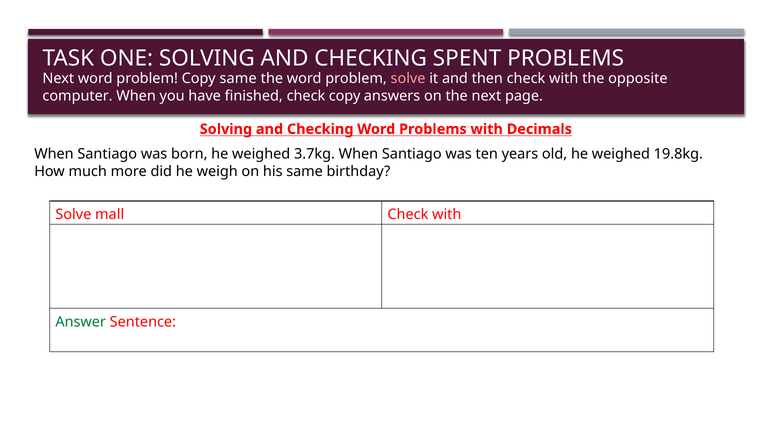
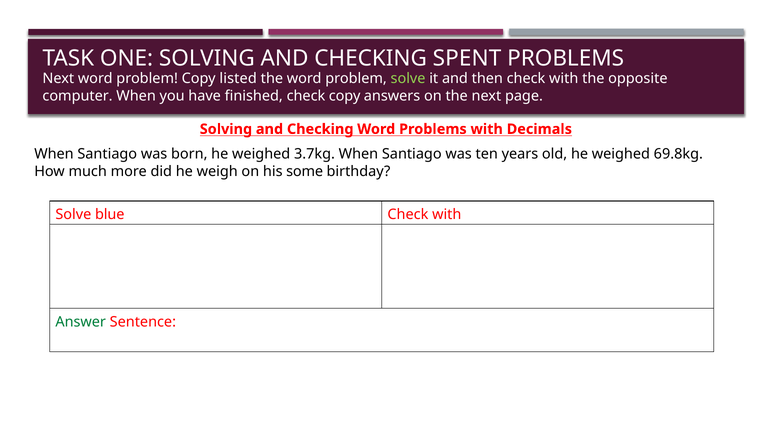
Copy same: same -> listed (238, 79)
solve colour: pink -> light green (408, 79)
19.8kg: 19.8kg -> 69.8kg (678, 154)
his same: same -> some (305, 172)
mall: mall -> blue (110, 215)
